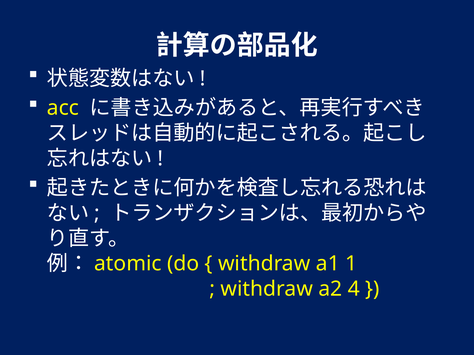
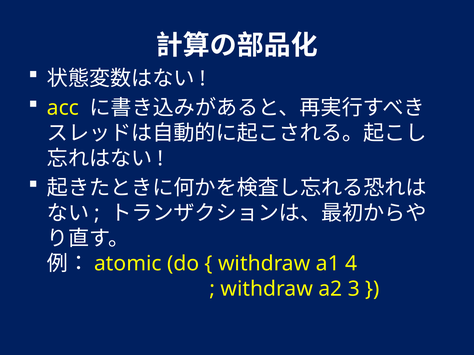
1: 1 -> 4 (351, 264)
4: 4 -> 3 (354, 289)
